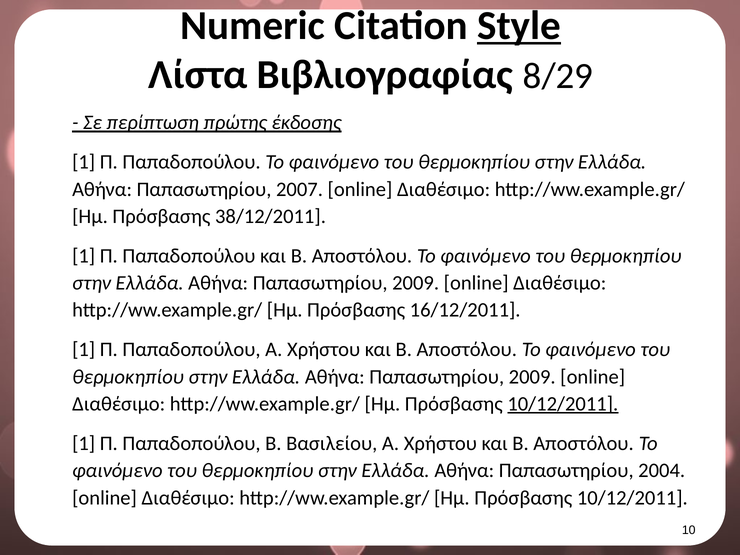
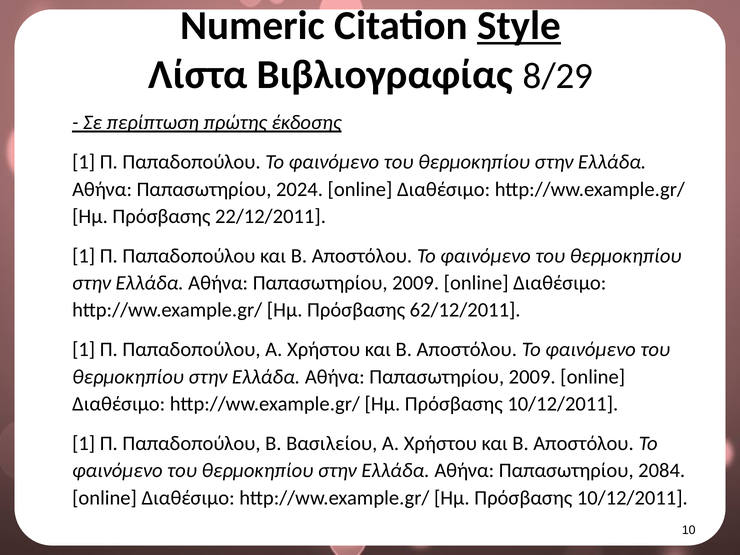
2007: 2007 -> 2024 (299, 189)
38/12/2011: 38/12/2011 -> 22/12/2011 (270, 216)
16/12/2011: 16/12/2011 -> 62/12/2011 (465, 310)
10/12/2011 underline: present -> none (563, 404)
2004: 2004 -> 2084 (662, 471)
